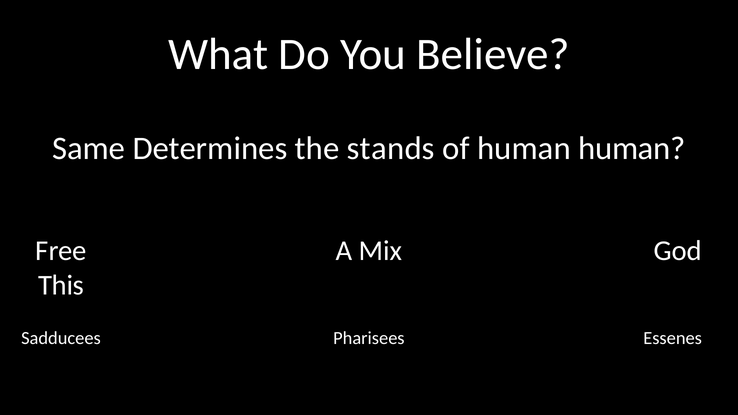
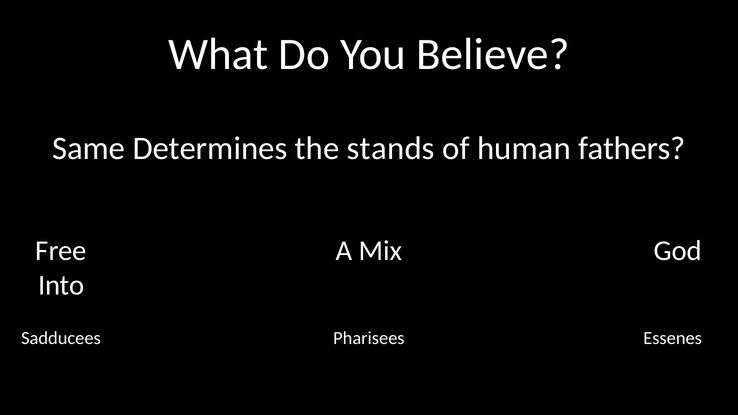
human human: human -> fathers (632, 149)
This: This -> Into (61, 285)
